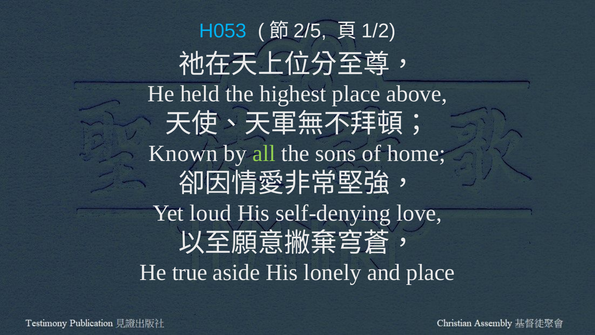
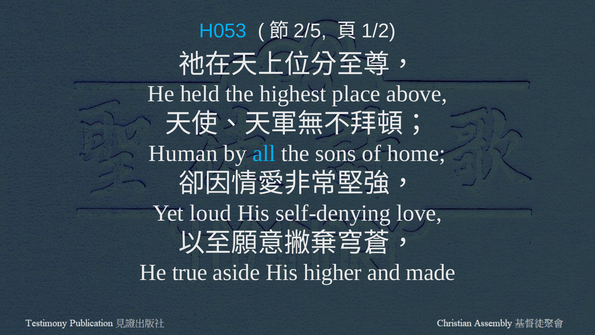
Known: Known -> Human (183, 153)
all colour: light green -> light blue (264, 153)
lonely: lonely -> higher (333, 272)
and place: place -> made (431, 272)
